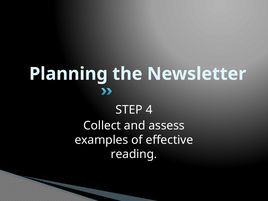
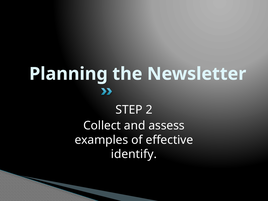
4: 4 -> 2 (149, 110)
reading: reading -> identify (134, 154)
